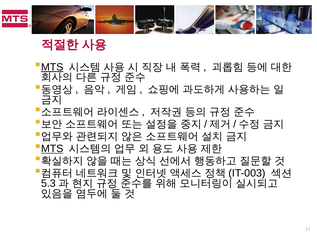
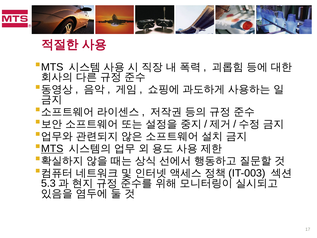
MTS underline: present -> none (52, 67)
